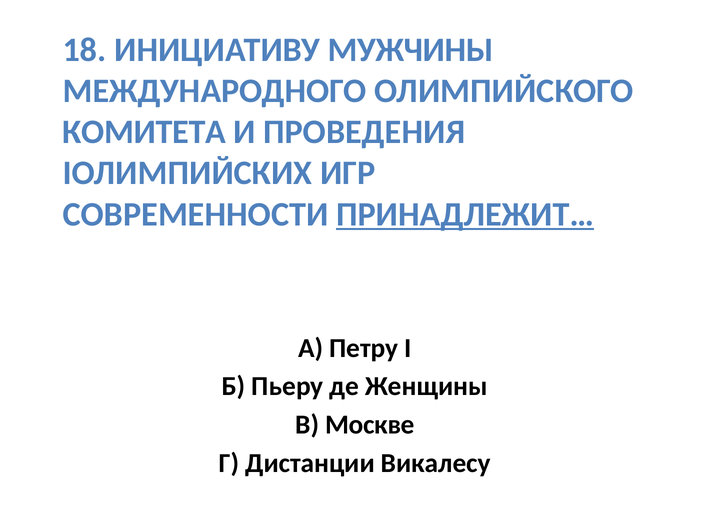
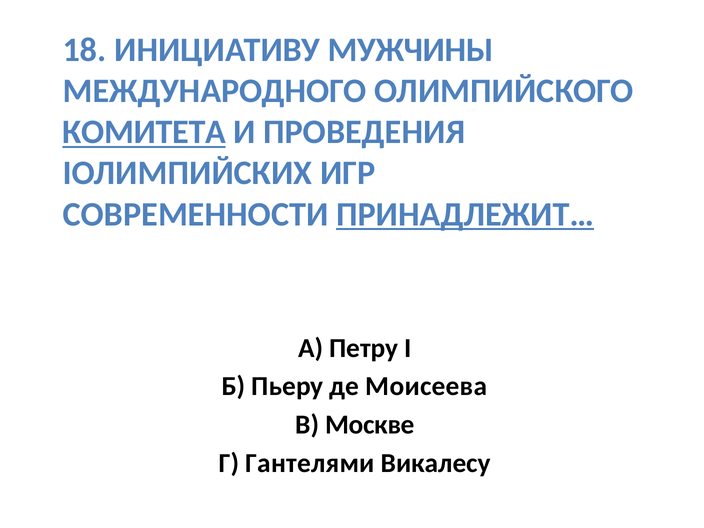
КОМИТЕТА underline: none -> present (144, 132)
Женщины: Женщины -> Моисеева (426, 386)
Дистанции: Дистанции -> Гантелями (310, 463)
